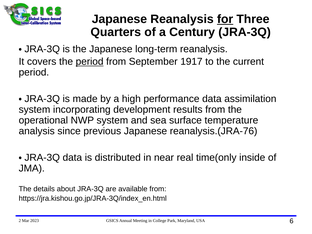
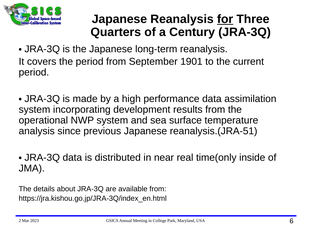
period underline: present -> none (90, 62)
1917: 1917 -> 1901 (191, 62)
reanalysis.(JRA-76: reanalysis.(JRA-76 -> reanalysis.(JRA-51 (214, 131)
